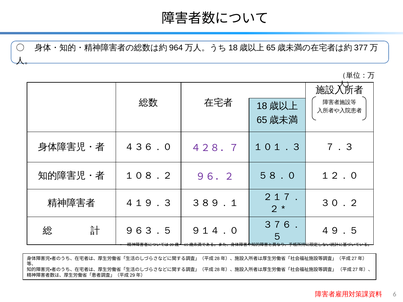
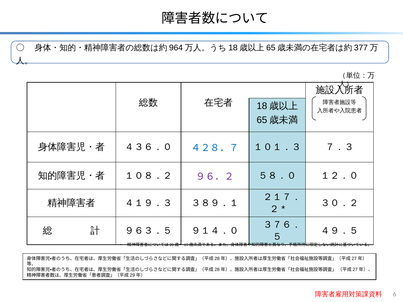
４２８．７ colour: purple -> blue (215, 148)
